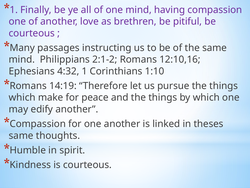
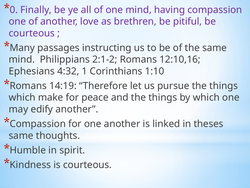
1: 1 -> 0 (14, 10)
